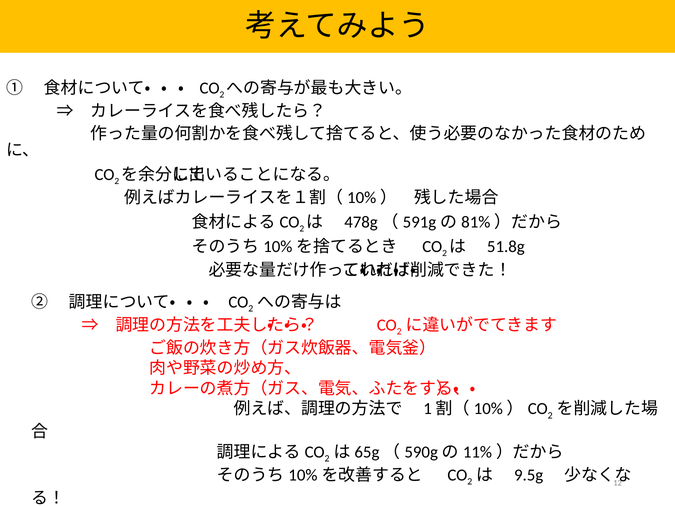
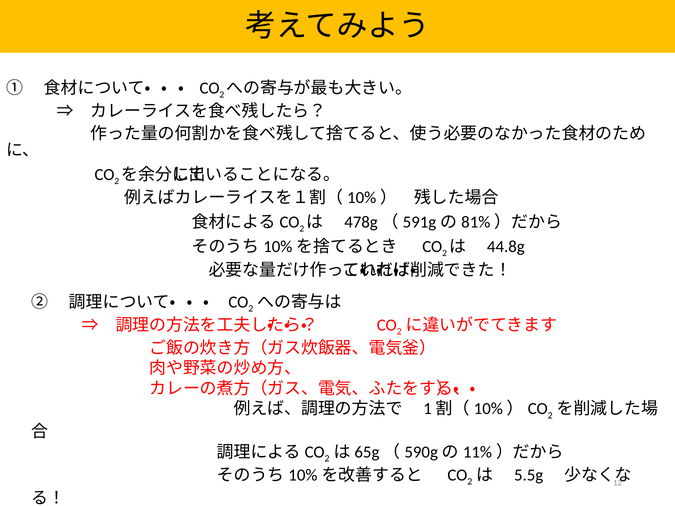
51.8g: 51.8g -> 44.8g (506, 247)
9.5g: 9.5g -> 5.5g (529, 475)
